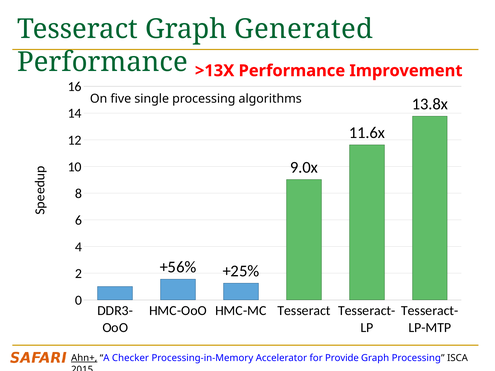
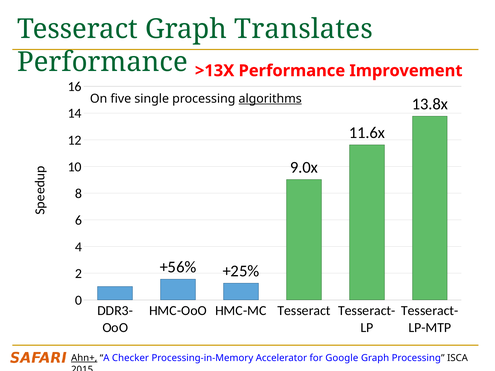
Generated: Generated -> Translates (304, 29)
algorithms underline: none -> present (270, 99)
Provide: Provide -> Google (342, 358)
